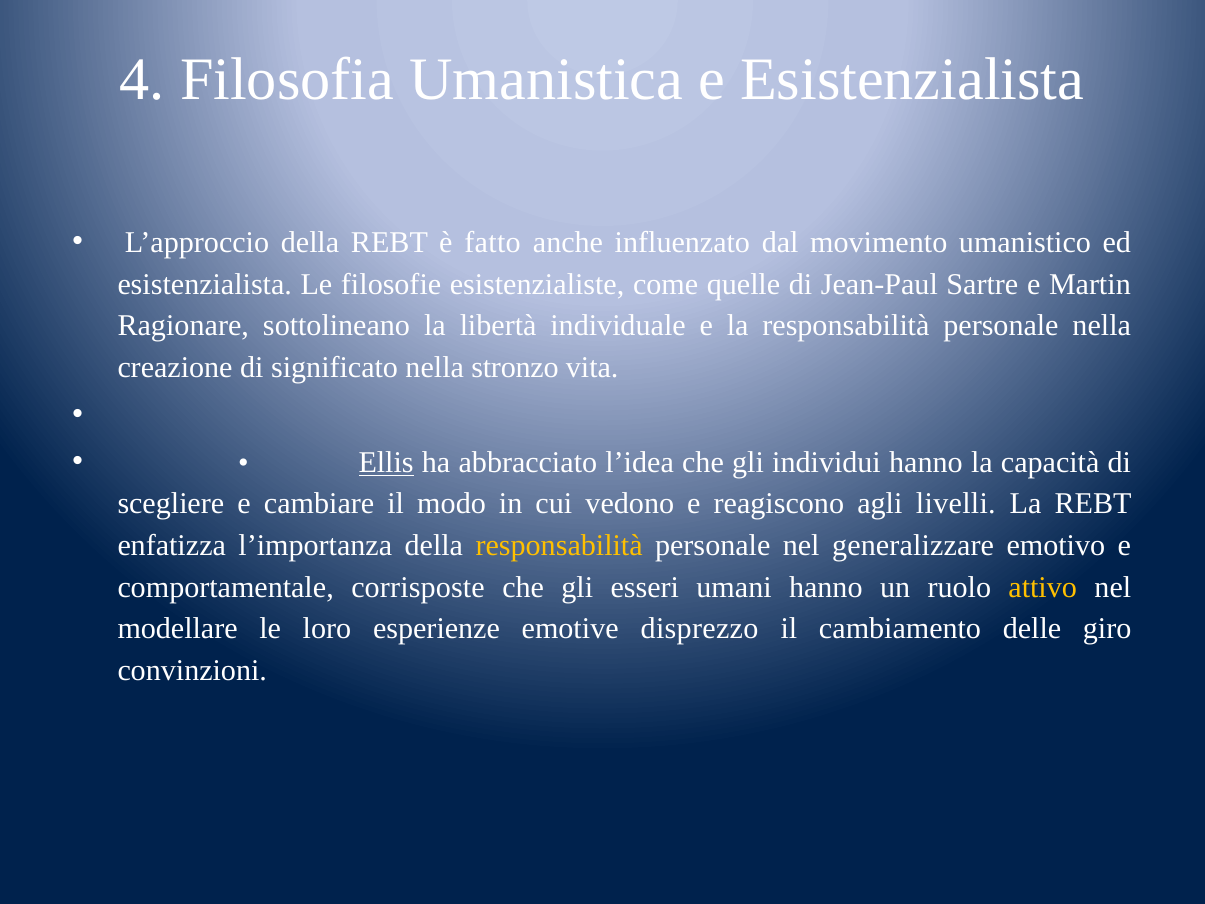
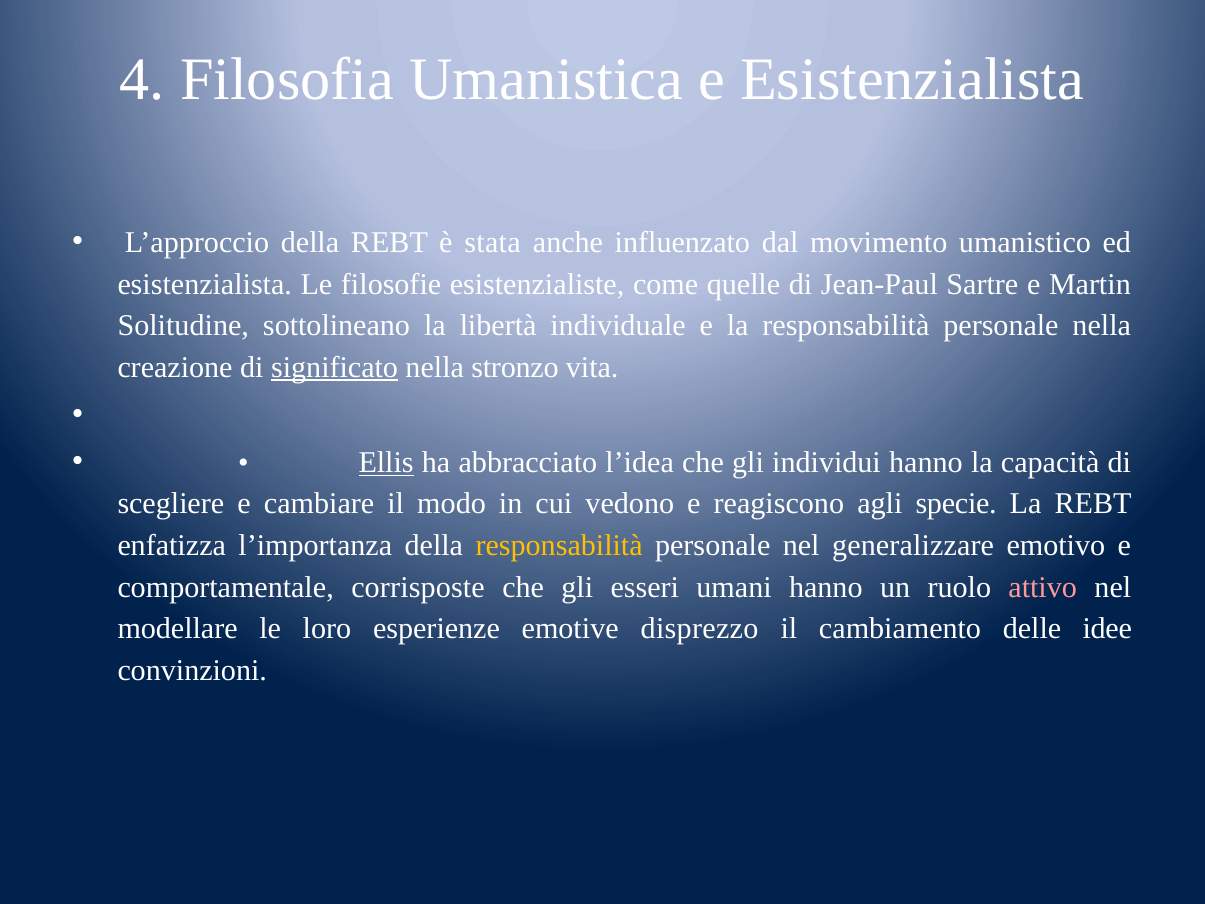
fatto: fatto -> stata (493, 242)
Ragionare: Ragionare -> Solitudine (183, 326)
significato underline: none -> present (335, 367)
livelli: livelli -> specie (956, 504)
attivo colour: yellow -> pink (1043, 587)
giro: giro -> idee (1107, 629)
